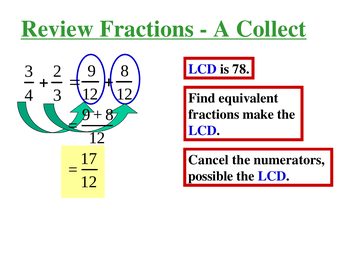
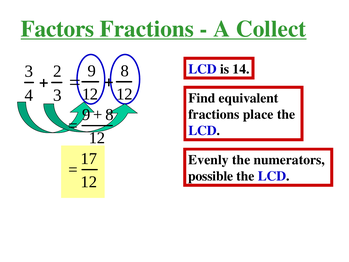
Review: Review -> Factors (57, 29)
78: 78 -> 14 (241, 69)
make: make -> place (258, 114)
Cancel: Cancel -> Evenly (208, 160)
